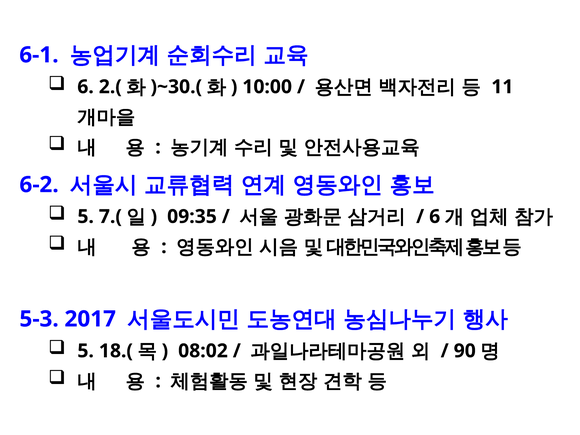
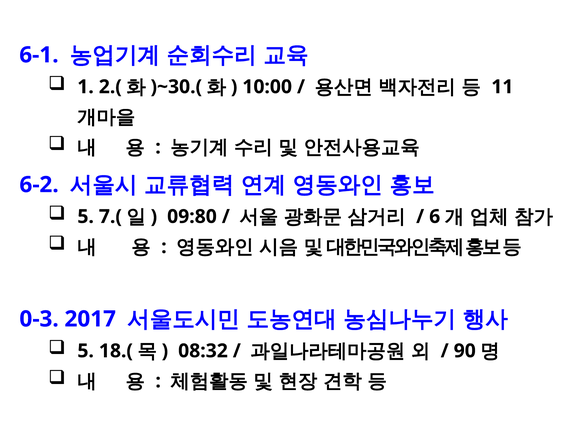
6: 6 -> 1 (86, 87)
09:35: 09:35 -> 09:80 (192, 217)
5-3: 5-3 -> 0-3 (39, 319)
08:02: 08:02 -> 08:32 (203, 351)
